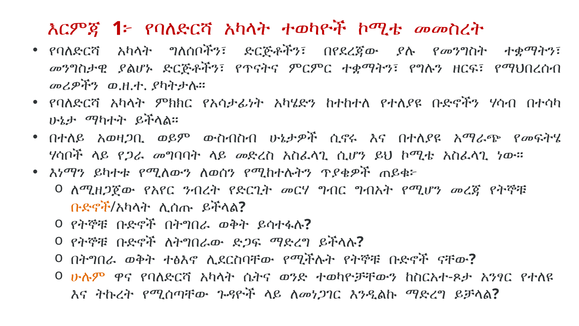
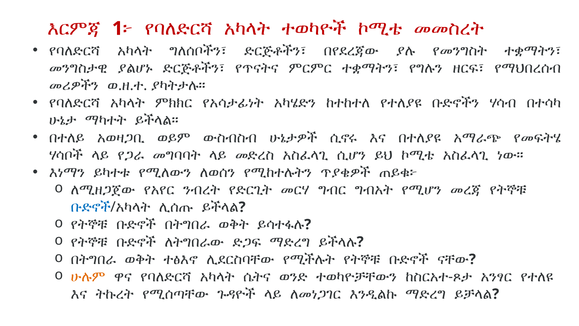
ቡድኖች colour: orange -> blue (91, 207)
